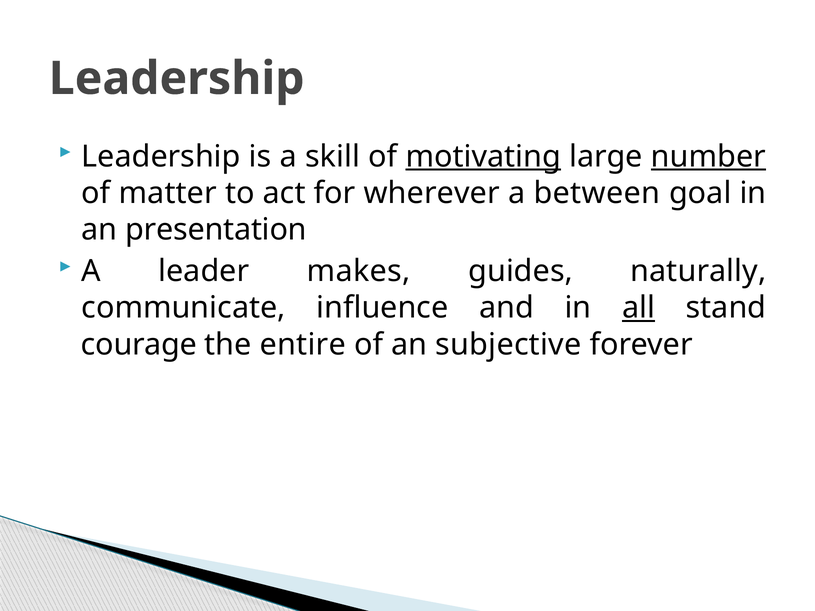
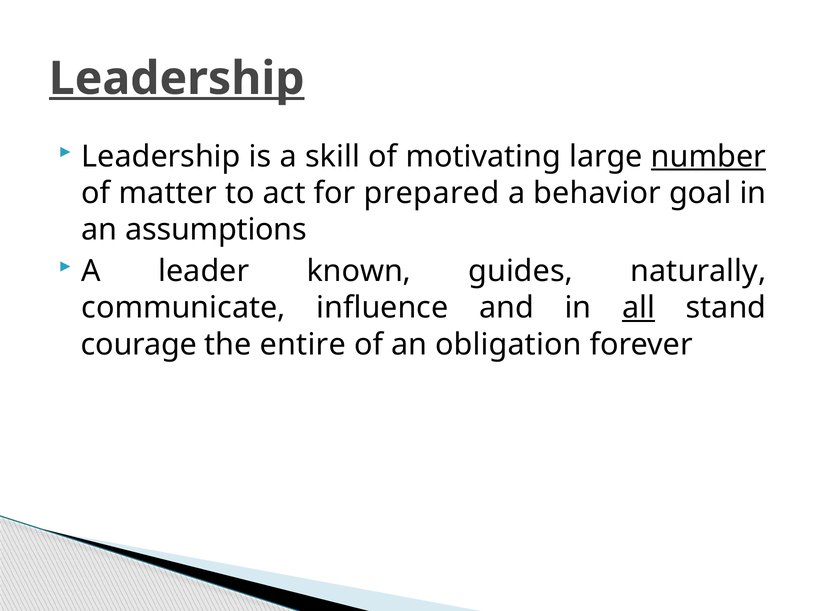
Leadership underline: none -> present (177, 79)
motivating underline: present -> none (483, 157)
wherever: wherever -> prepared (432, 193)
between: between -> behavior (597, 193)
presentation: presentation -> assumptions (216, 230)
makes: makes -> known (359, 271)
subjective: subjective -> obligation (508, 345)
